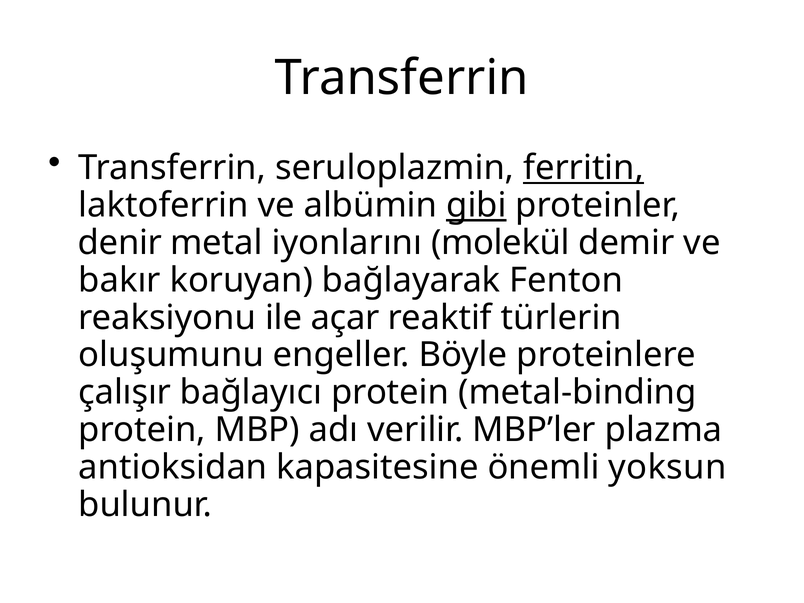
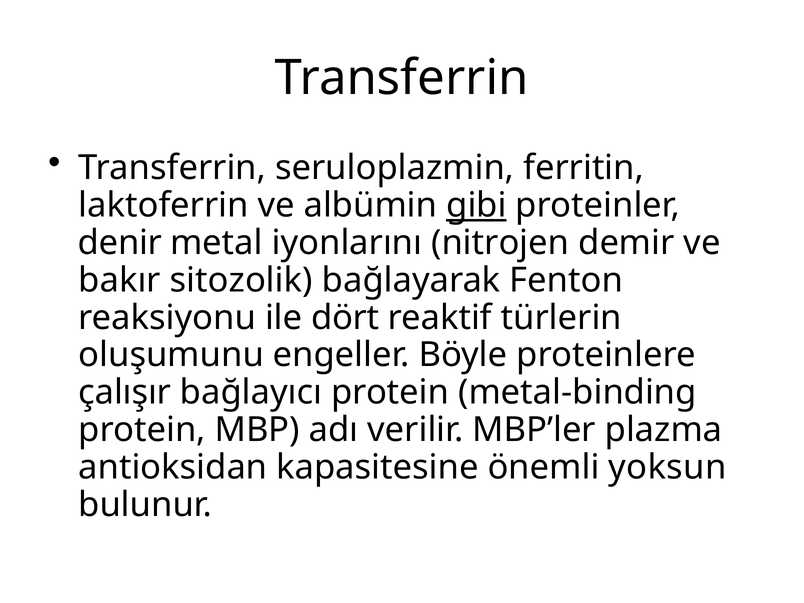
ferritin underline: present -> none (584, 168)
molekül: molekül -> nitrojen (500, 243)
koruyan: koruyan -> sitozolik (241, 280)
açar: açar -> dört (345, 318)
